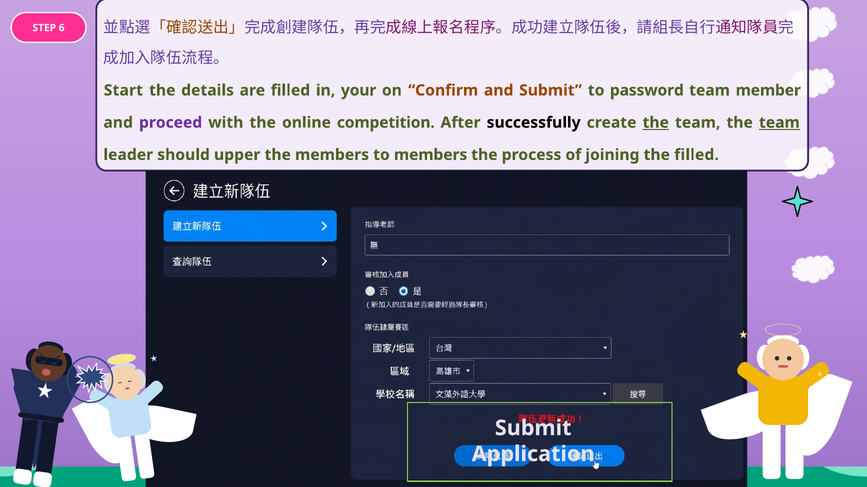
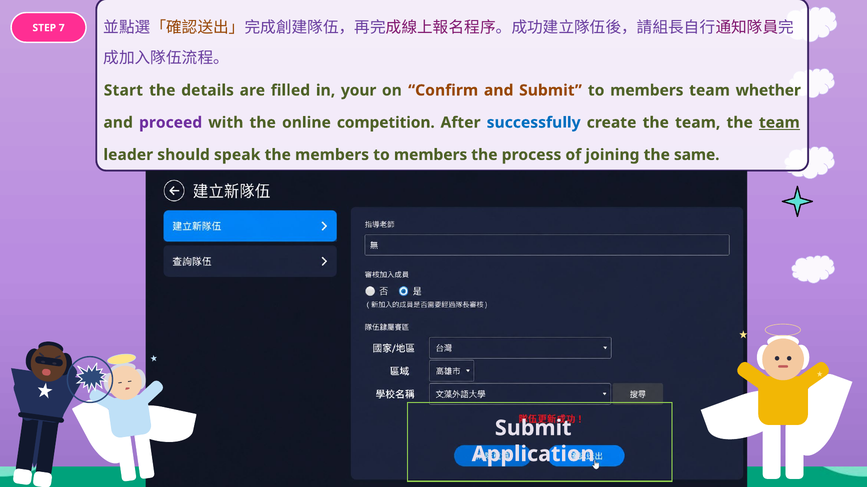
6: 6 -> 7 (62, 28)
Submit to password: password -> members (647, 90)
member: member -> whether (768, 90)
successfully colour: black -> blue (534, 123)
the underline: present -> none (656, 123)
upper: upper -> speak (237, 155)
the filled: filled -> same (697, 155)
